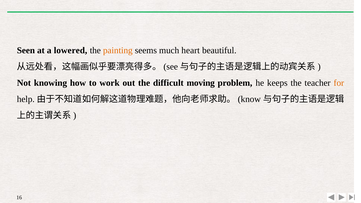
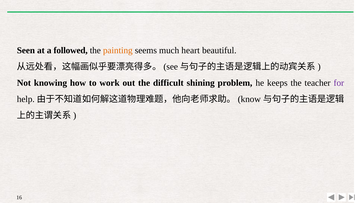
lowered: lowered -> followed (71, 50)
moving: moving -> shining (201, 83)
for colour: orange -> purple (339, 83)
